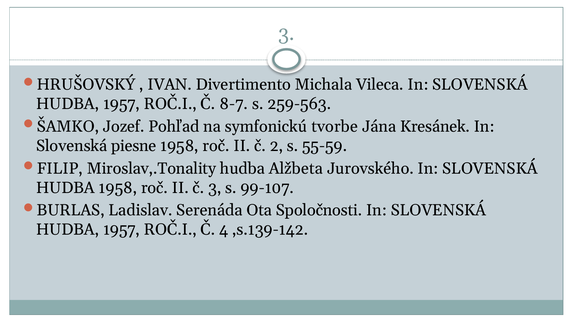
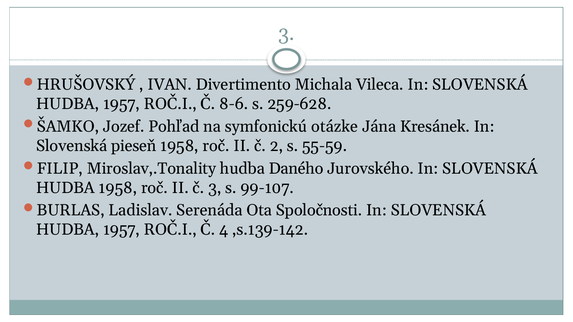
8-7: 8-7 -> 8-6 (234, 104)
259-563: 259-563 -> 259-628 (299, 104)
tvorbe: tvorbe -> otázke (335, 127)
piesne: piesne -> pieseň (134, 146)
Alžbeta: Alžbeta -> Daného (296, 169)
